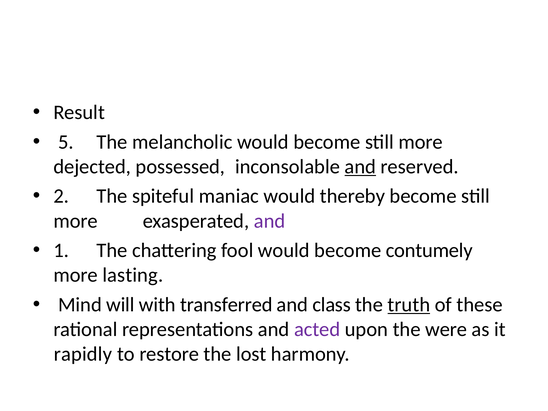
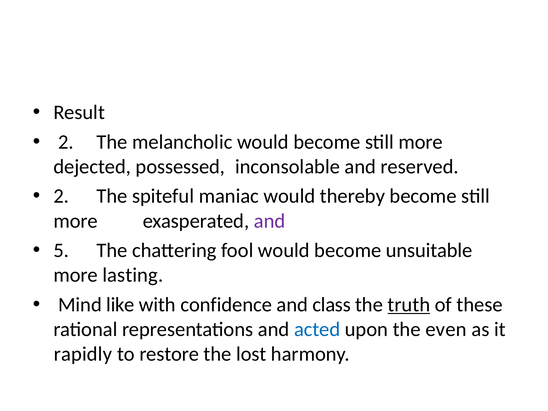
5: 5 -> 2 (66, 142)
and underline: present -> none (360, 167)
1: 1 -> 5 (61, 250)
contumely: contumely -> unsuitable (429, 250)
will: will -> like (120, 305)
transferred: transferred -> confidence (226, 305)
acted colour: purple -> blue (317, 329)
were: were -> even (446, 329)
